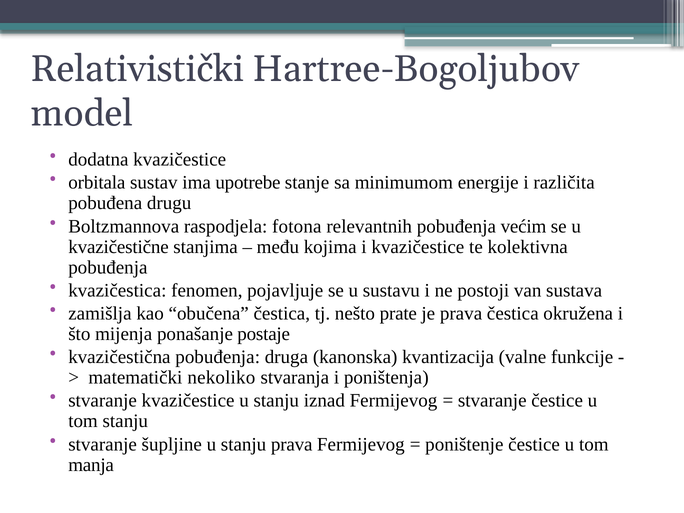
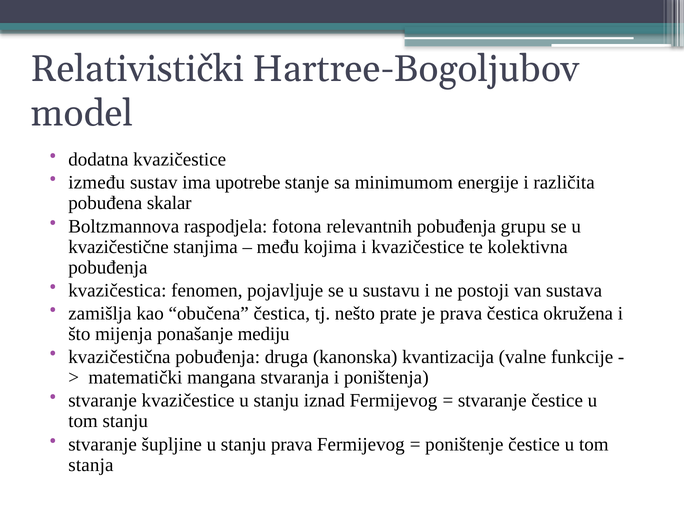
orbitala: orbitala -> između (97, 183)
drugu: drugu -> skalar (169, 203)
većim: većim -> grupu (523, 226)
postaje: postaje -> mediju (264, 334)
nekoliko: nekoliko -> mangana (221, 378)
manja: manja -> stanja (91, 465)
